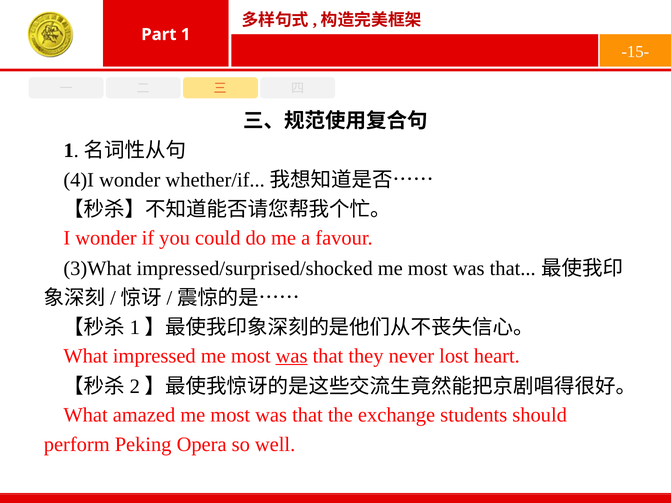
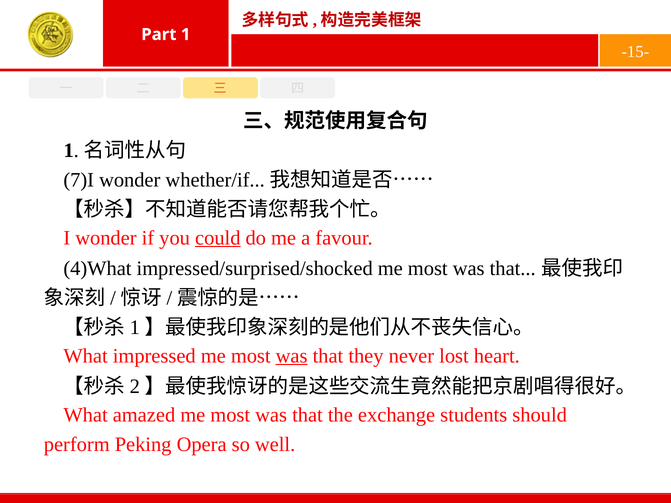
4)I: 4)I -> 7)I (79, 180)
could underline: none -> present (218, 238)
3)What: 3)What -> 4)What (97, 269)
